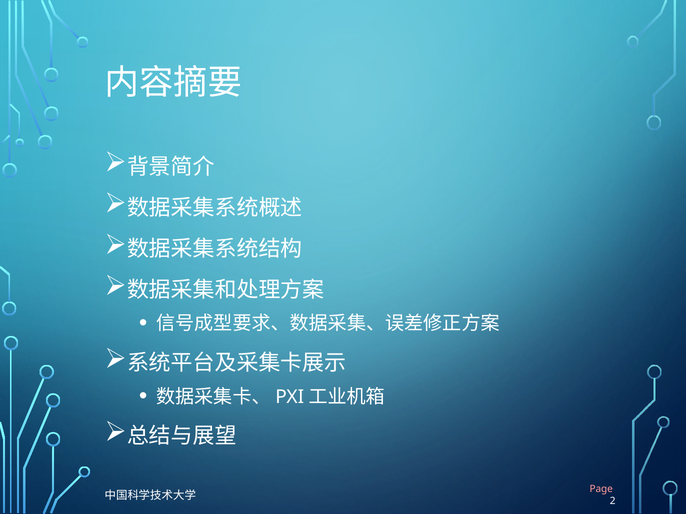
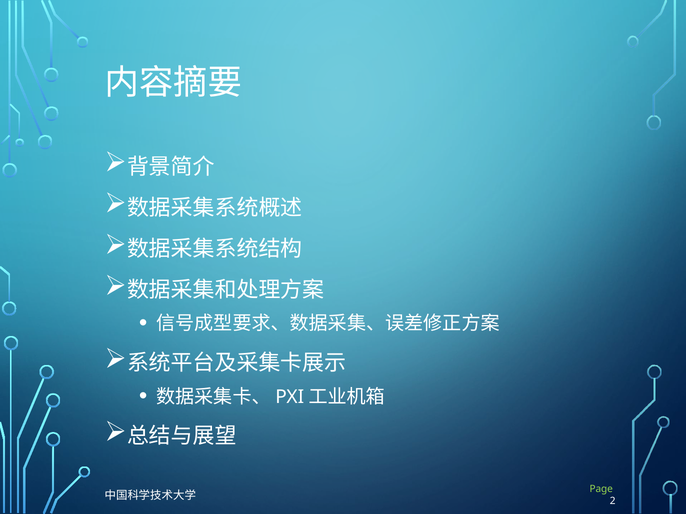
Page colour: pink -> light green (601, 489)
